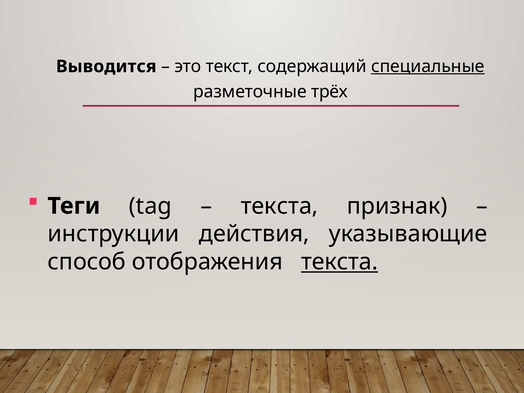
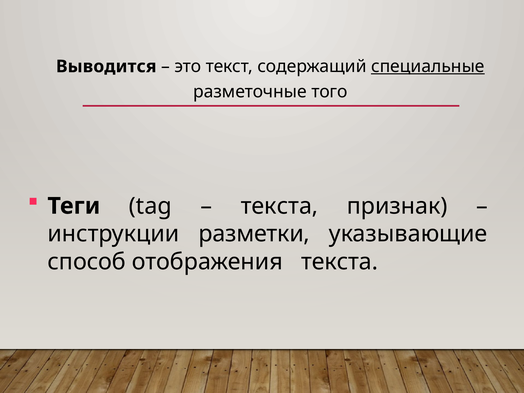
трёх: трёх -> того (329, 92)
действия: действия -> разметки (254, 234)
текста underline: present -> none (340, 262)
